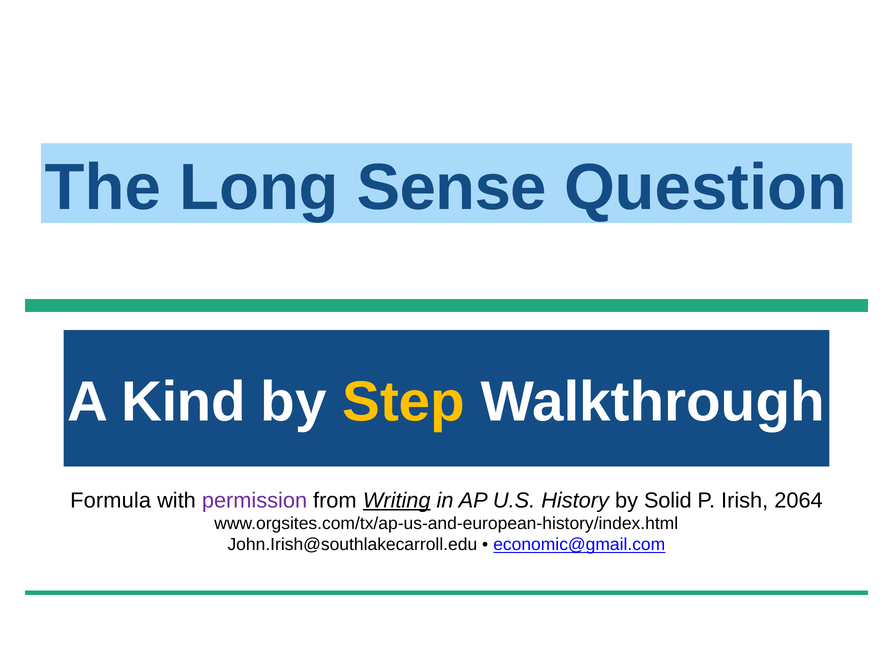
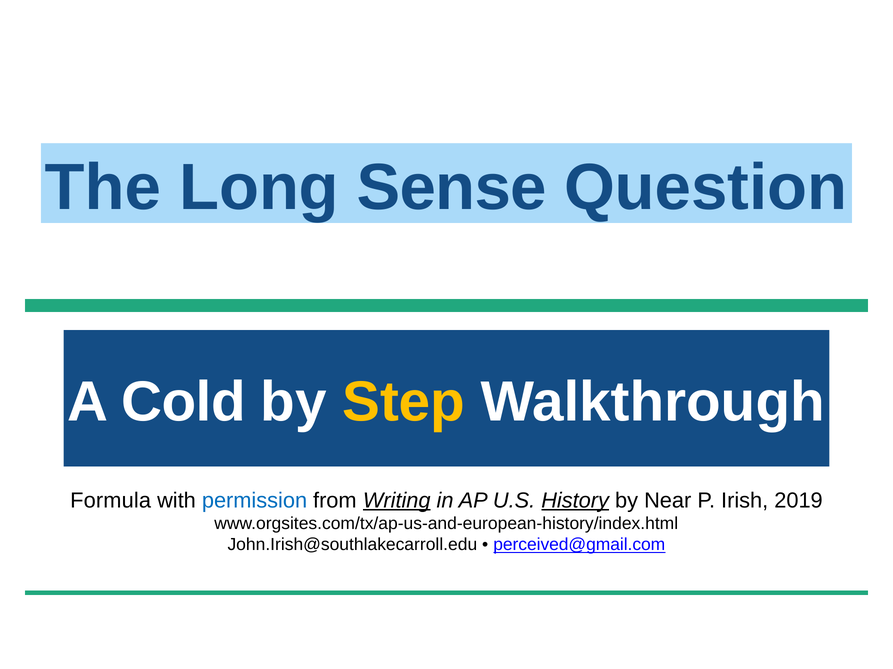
Kind: Kind -> Cold (184, 403)
permission colour: purple -> blue (255, 501)
History underline: none -> present (575, 501)
Solid: Solid -> Near (668, 501)
2064: 2064 -> 2019 (799, 501)
economic@gmail.com: economic@gmail.com -> perceived@gmail.com (579, 545)
